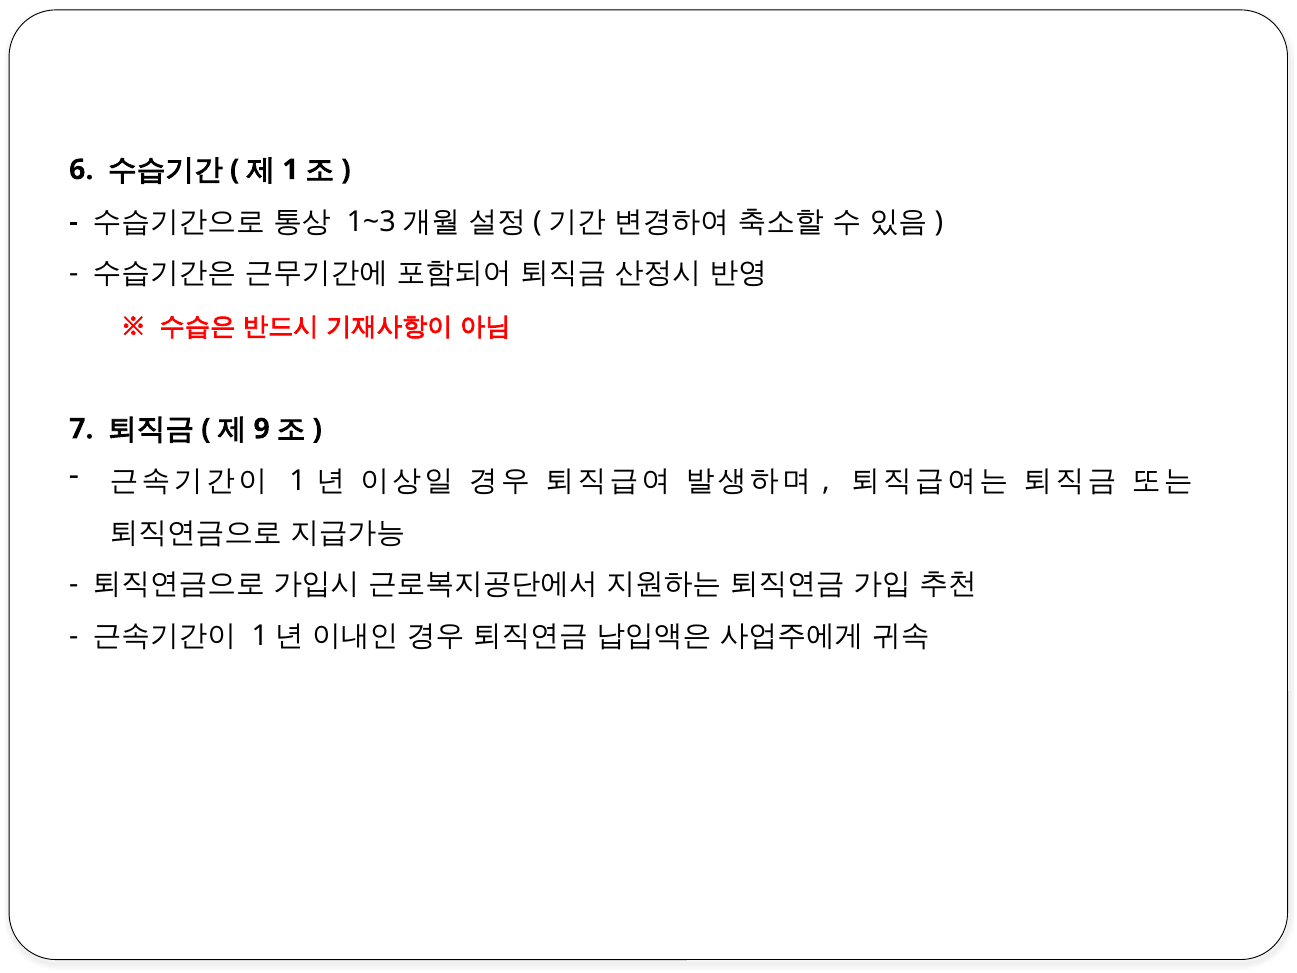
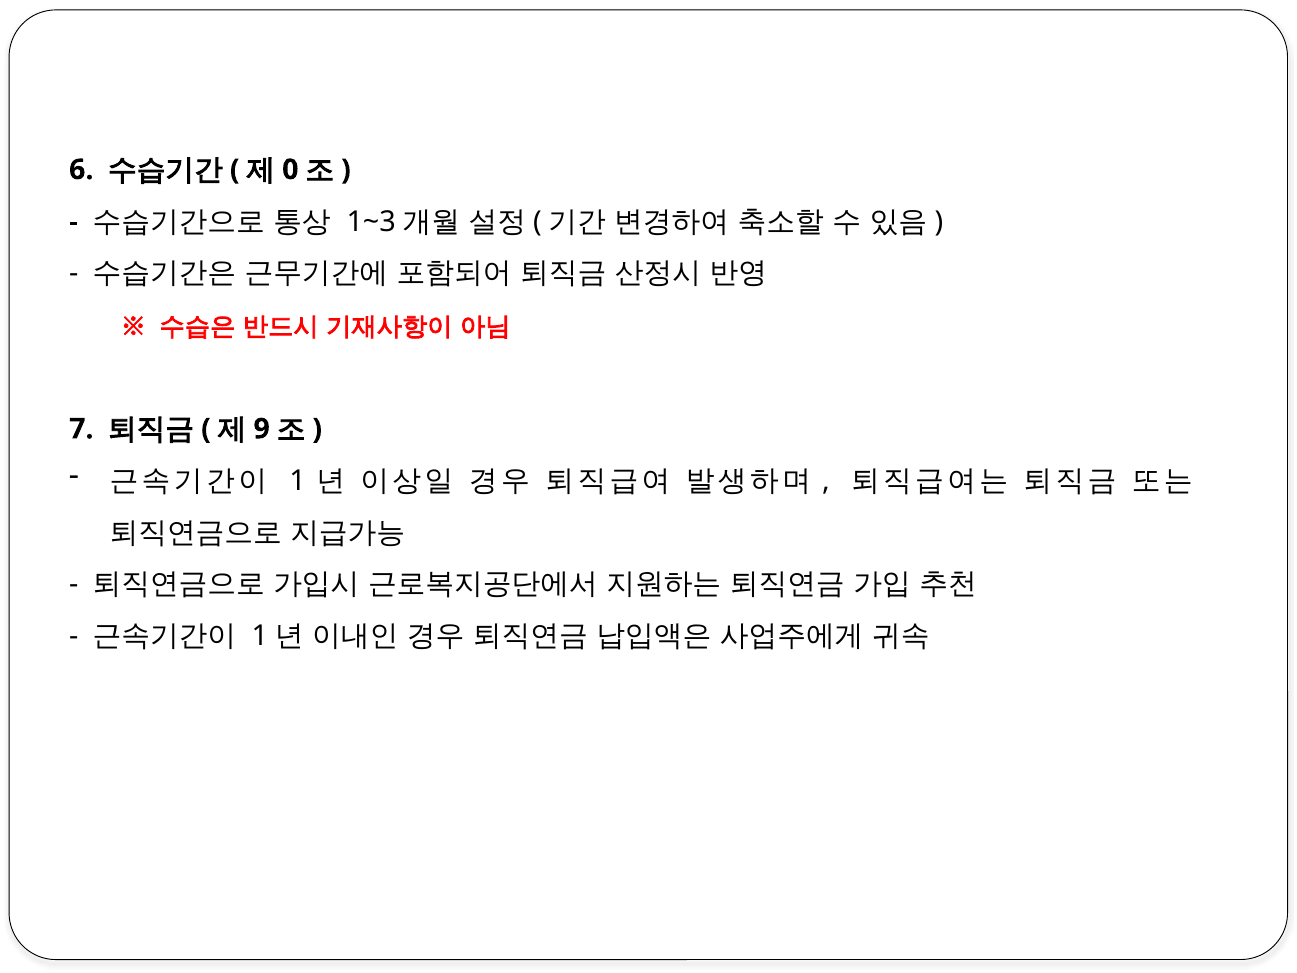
1: 1 -> 0 (290, 170)
